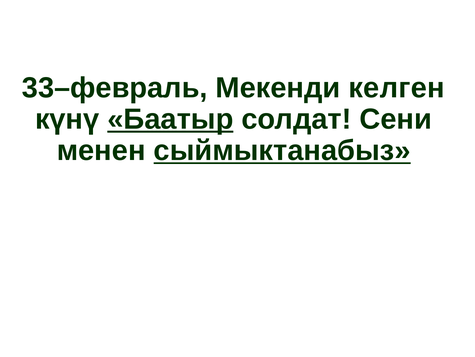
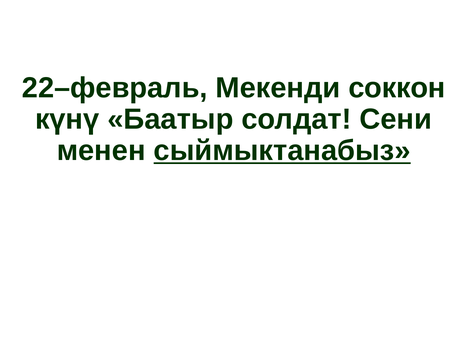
33–февраль: 33–февраль -> 22–февраль (115, 88)
келген: келген -> соккон (397, 88)
Баатыр underline: present -> none (170, 119)
